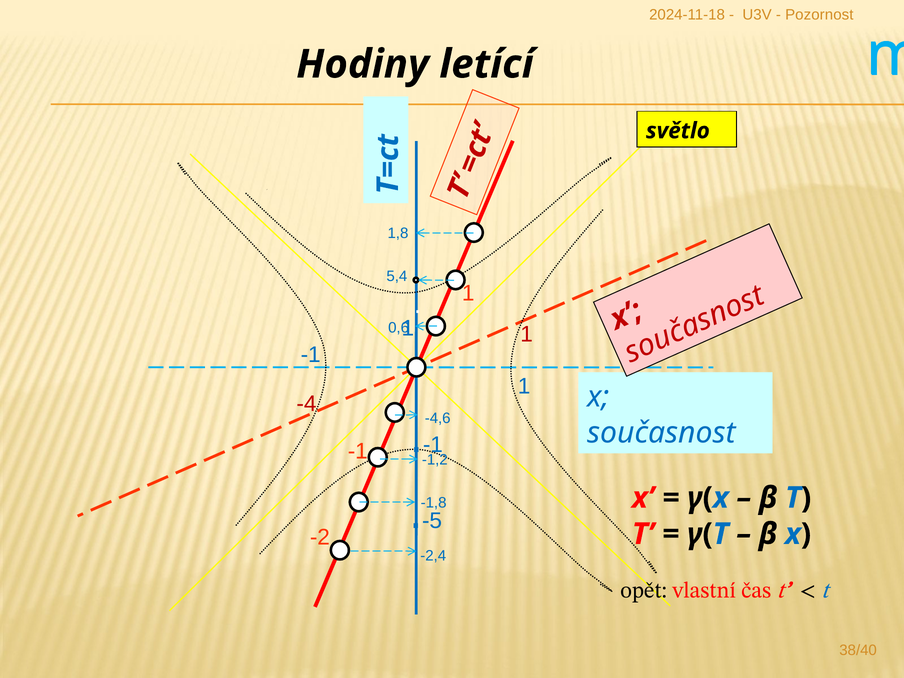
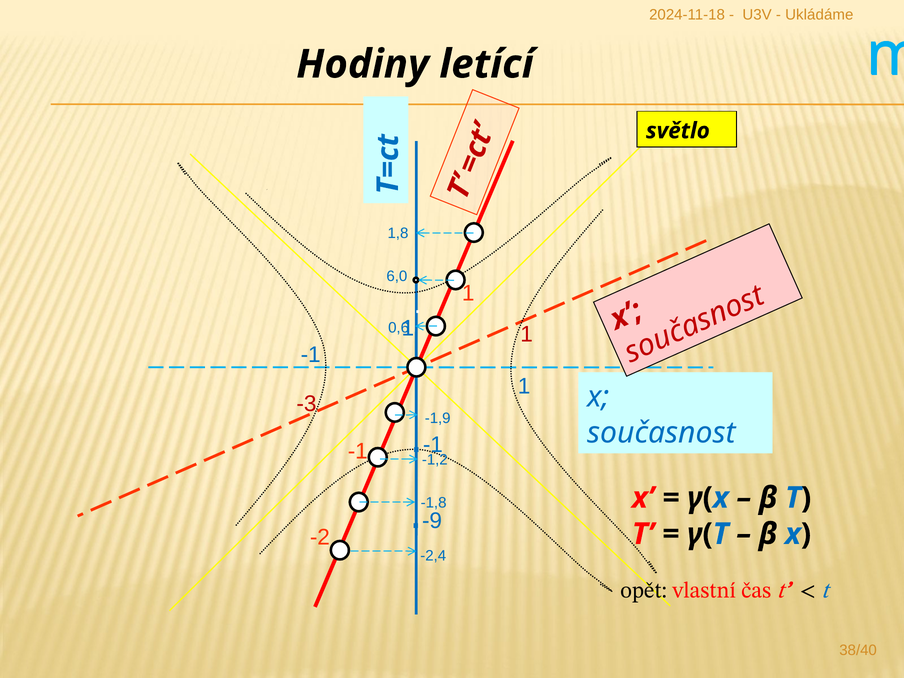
Pozornost: Pozornost -> Ukládáme (819, 15)
5,4: 5,4 -> 6,0 (397, 276)
-4: -4 -> -3 (306, 404)
-4,6: -4,6 -> -1,9 (438, 418)
-5: -5 -> -9 (432, 521)
